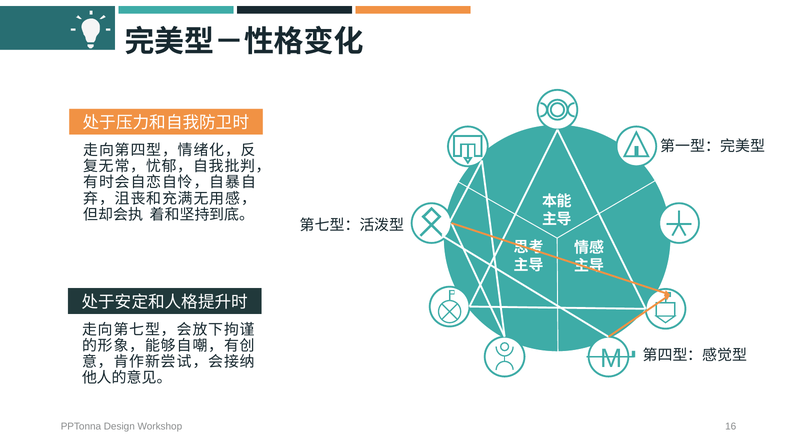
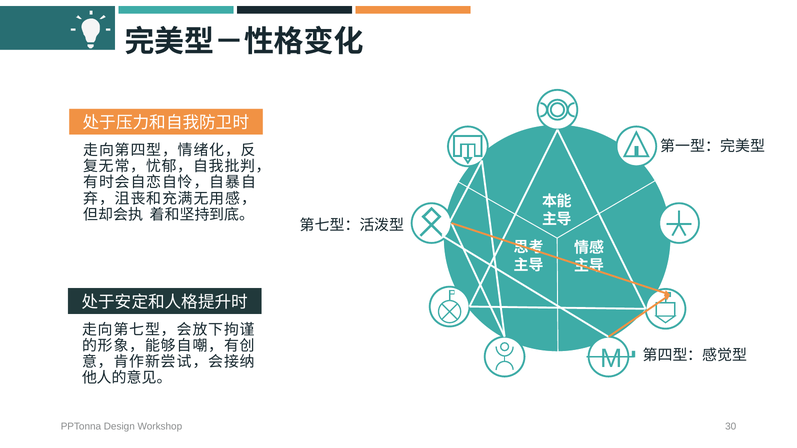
16: 16 -> 30 (731, 427)
